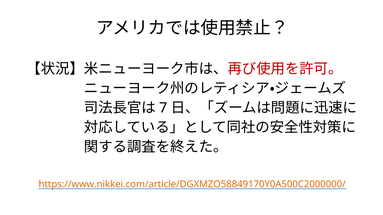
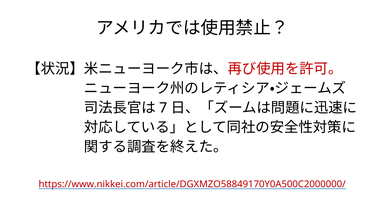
https://www.nikkei.com/article/DGXMZO58849170Y0A500C2000000/ colour: orange -> red (192, 185)
